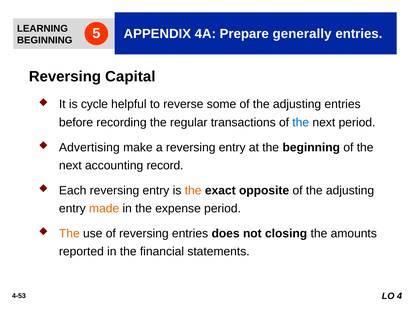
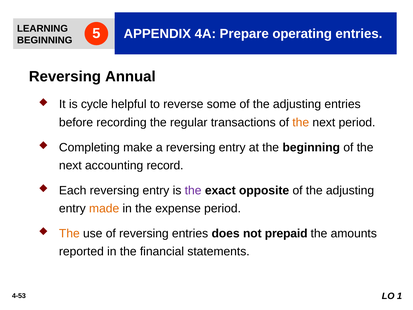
generally: generally -> operating (302, 34)
Capital: Capital -> Annual (130, 76)
the colour: blue -> orange (301, 122)
Advertising: Advertising -> Completing (89, 147)
the colour: orange -> purple (193, 190)
closing: closing -> prepaid (286, 233)
4: 4 -> 1 (400, 296)
